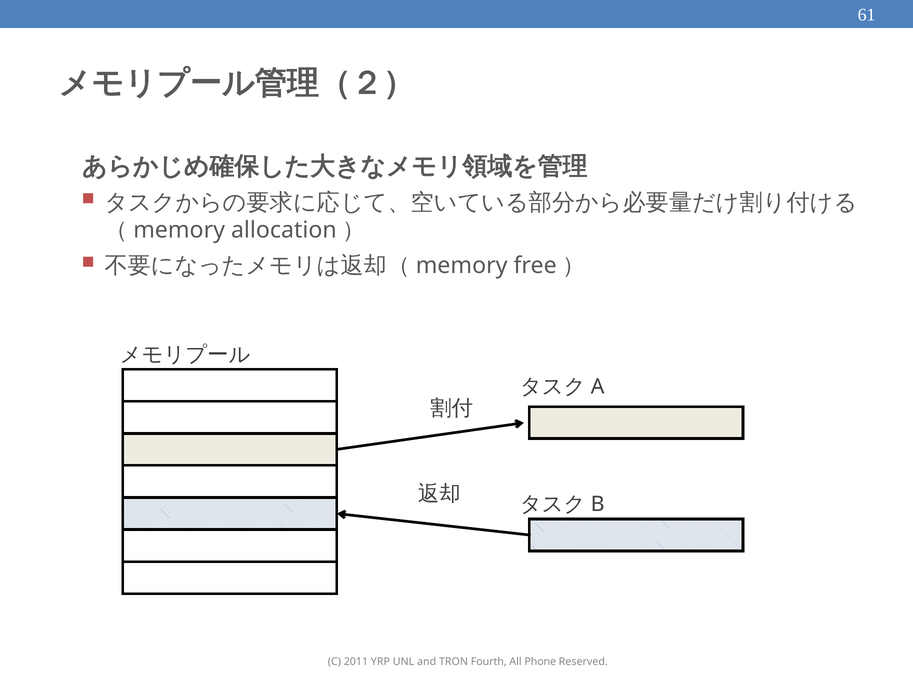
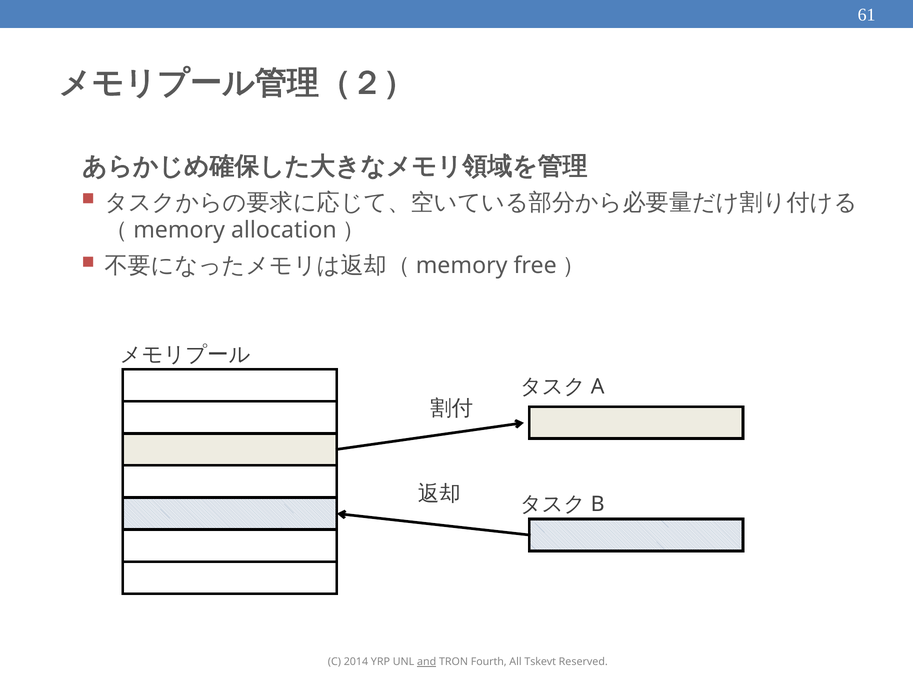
2011: 2011 -> 2014 (356, 662)
and underline: none -> present (427, 662)
Phone: Phone -> Tskevt (540, 662)
